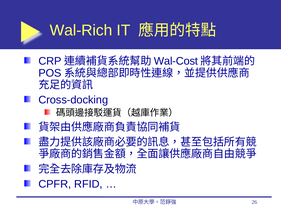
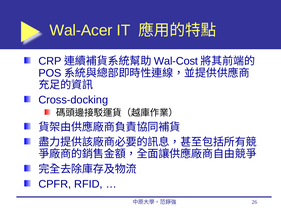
Wal-Rich: Wal-Rich -> Wal-Acer (81, 30)
